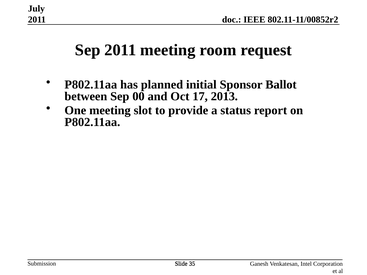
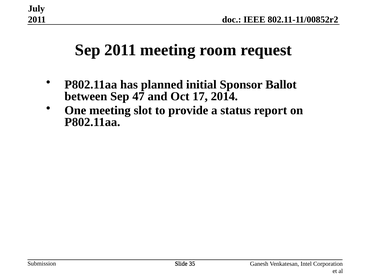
00: 00 -> 47 (138, 96)
2013: 2013 -> 2014 (224, 96)
